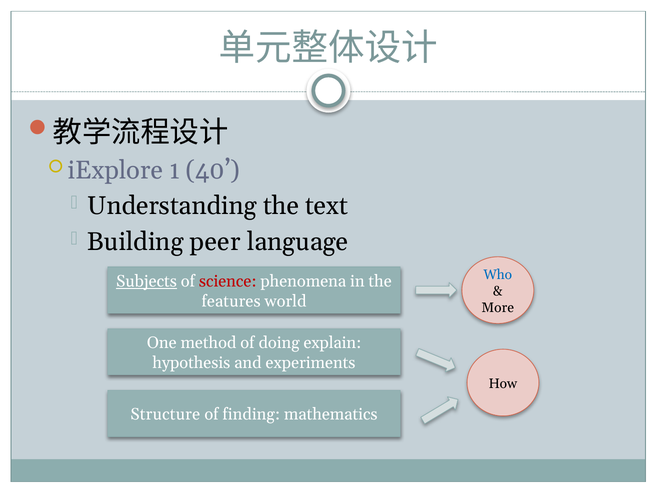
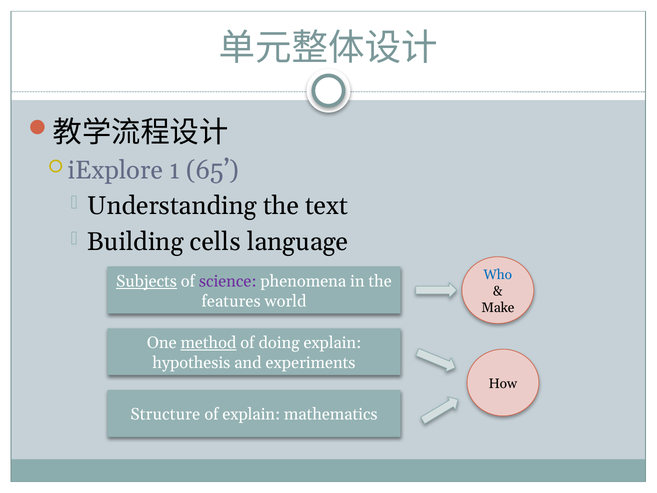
40: 40 -> 65 (213, 170)
peer: peer -> cells (215, 242)
science colour: red -> purple (228, 281)
More: More -> Make (498, 307)
method underline: none -> present (208, 343)
of finding: finding -> explain (251, 414)
